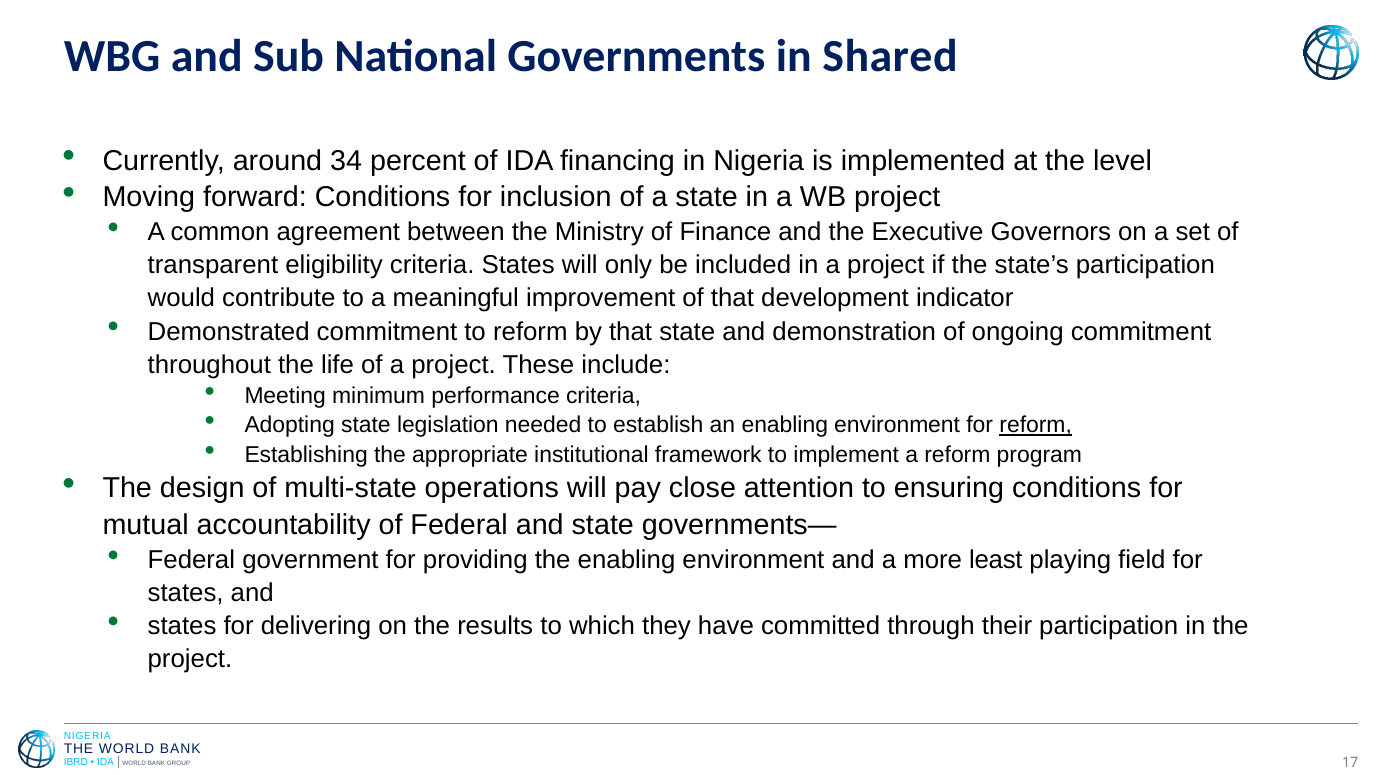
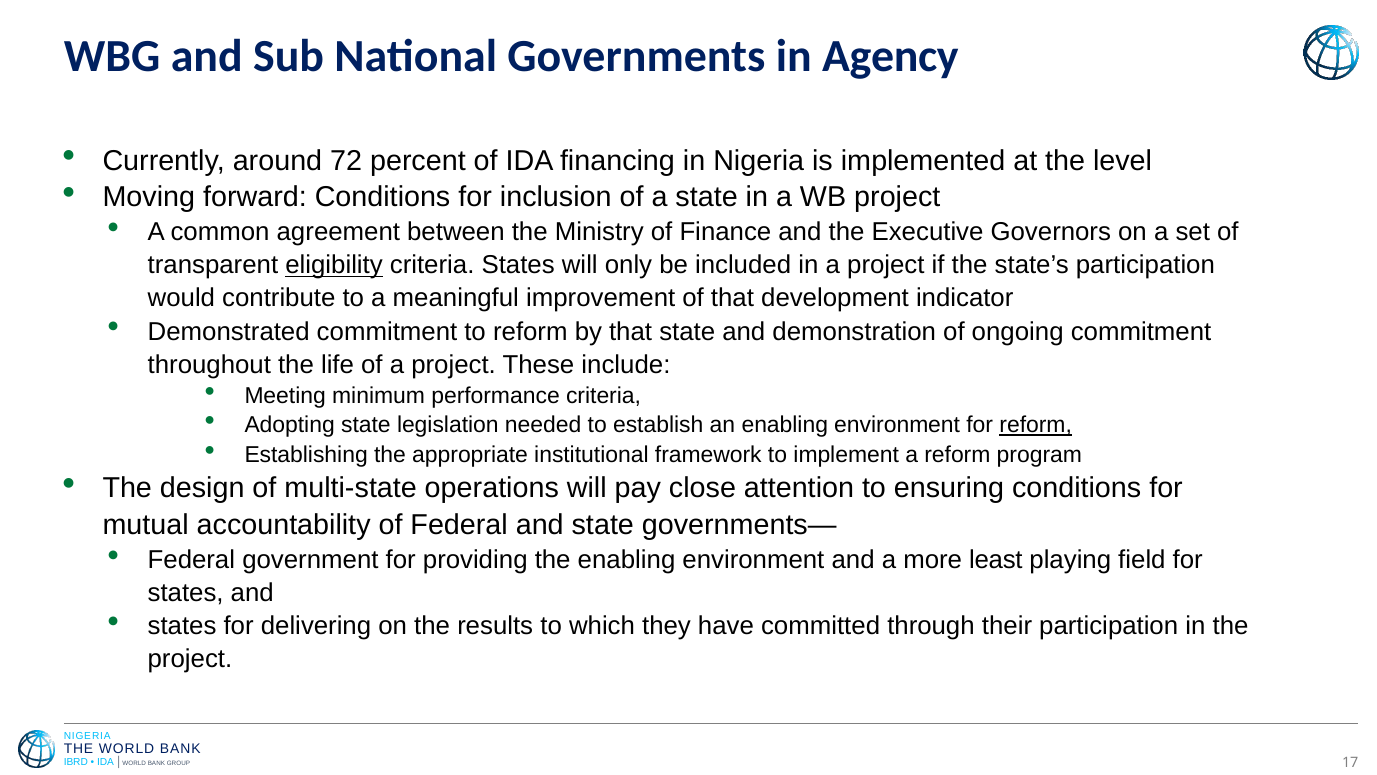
Shared: Shared -> Agency (890, 56)
34: 34 -> 72 (346, 160)
eligibility underline: none -> present (334, 265)
